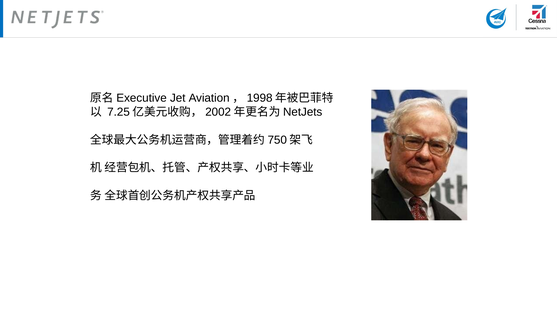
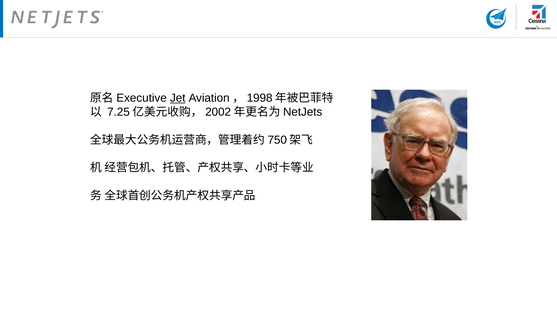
Jet underline: none -> present (178, 98)
